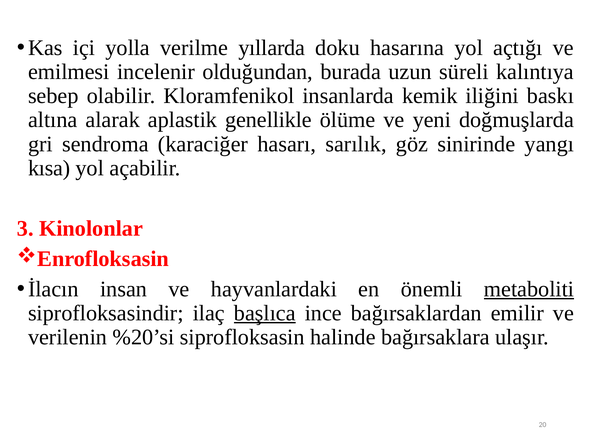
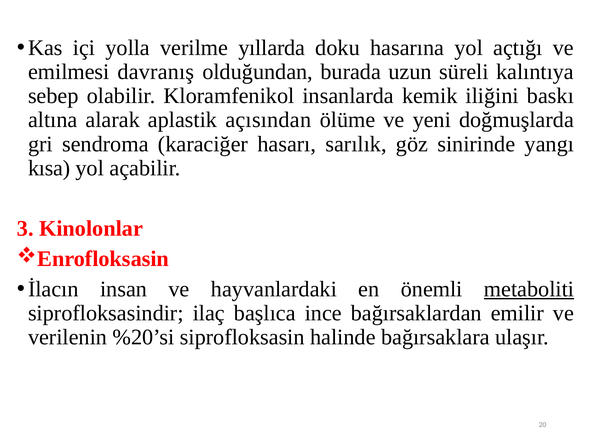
incelenir: incelenir -> davranış (156, 72)
genellikle: genellikle -> açısından (268, 120)
başlıca underline: present -> none (265, 313)
